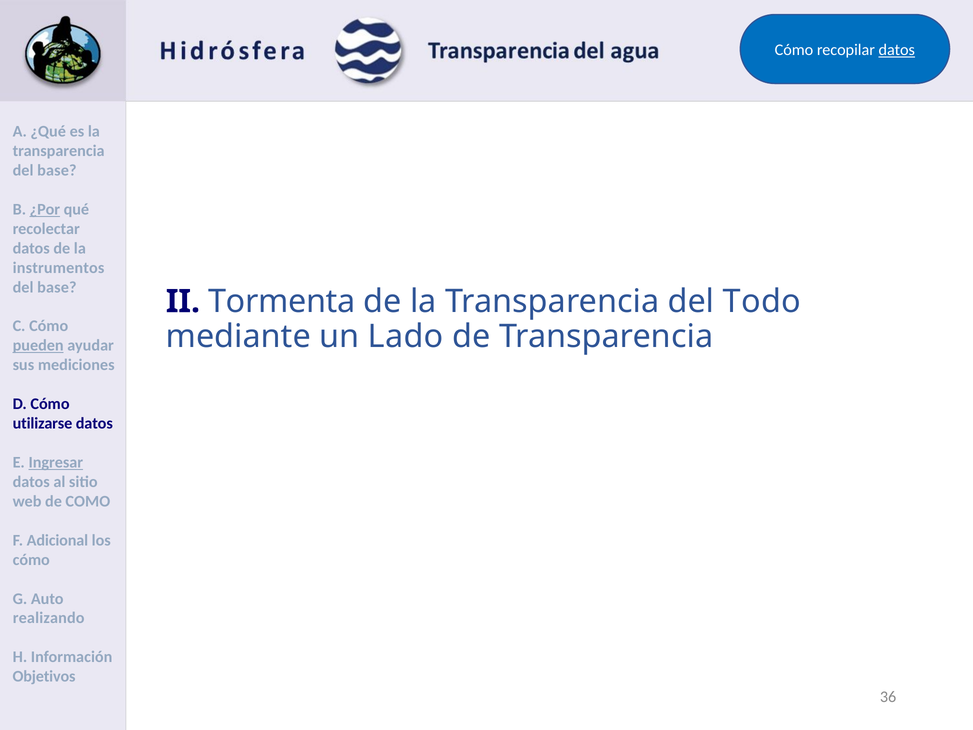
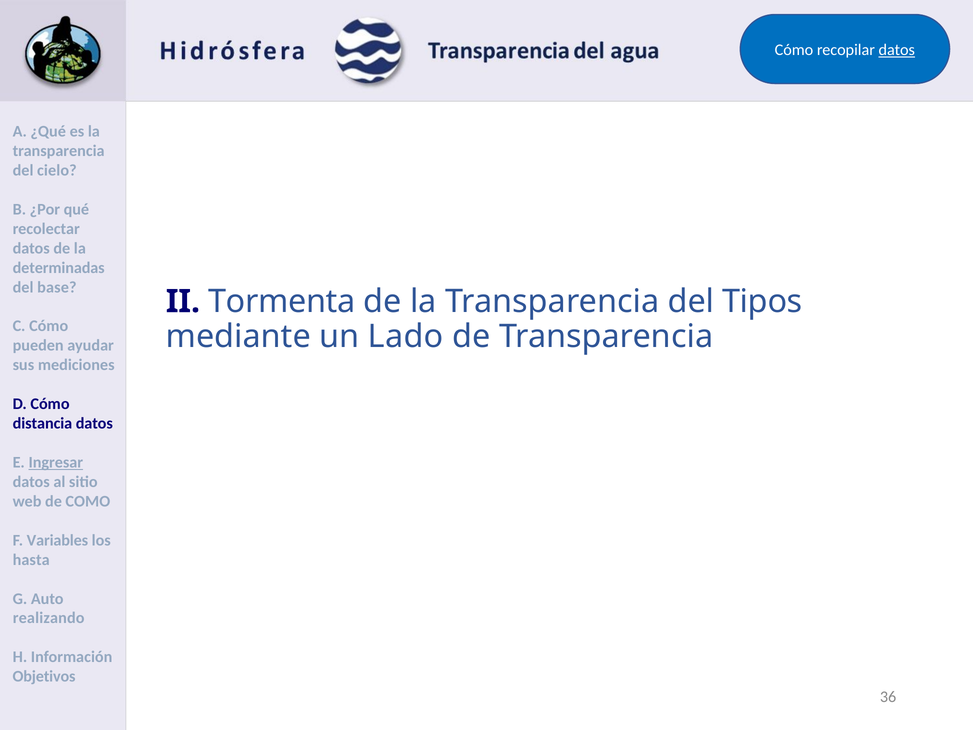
base: base -> cielo (57, 170)
¿Por underline: present -> none (45, 209)
instrumentos: instrumentos -> determinadas (59, 268)
Todo: Todo -> Tipos (762, 301)
pueden underline: present -> none (38, 345)
utilizarse: utilizarse -> distancia (42, 423)
Adicional: Adicional -> Variables (57, 540)
cómo: cómo -> hasta (31, 560)
